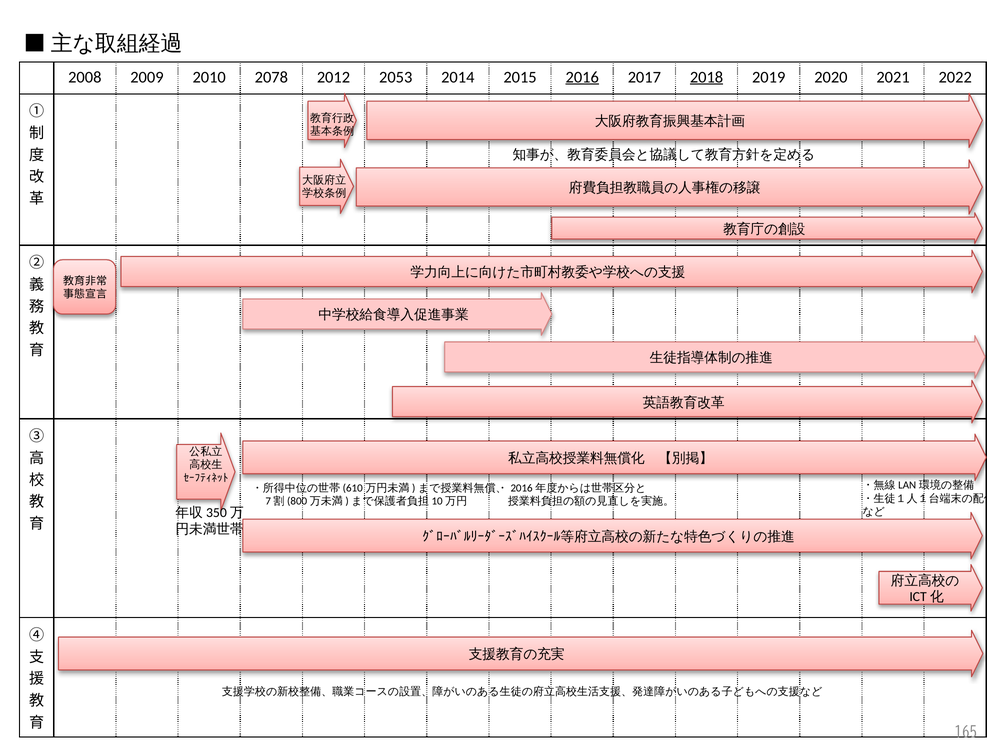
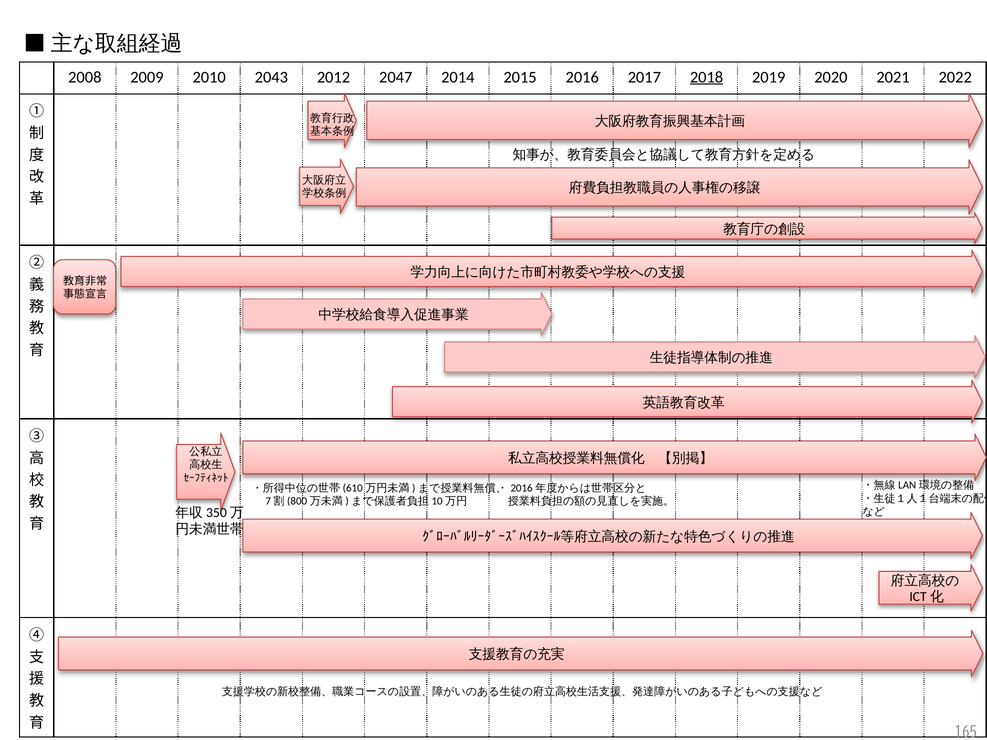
2078: 2078 -> 2043 (271, 77)
2053: 2053 -> 2047 (396, 77)
2016 underline: present -> none (582, 77)
